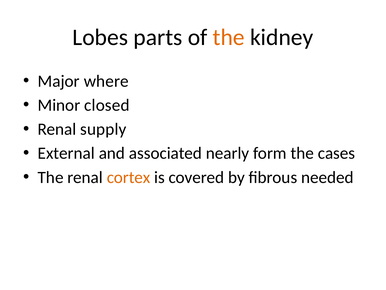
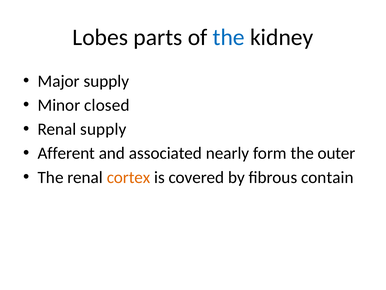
the colour: orange -> blue (229, 37)
Major where: where -> supply (106, 81)
External: External -> Afferent (66, 153)
cases: cases -> outer (337, 153)
needed: needed -> contain (327, 177)
